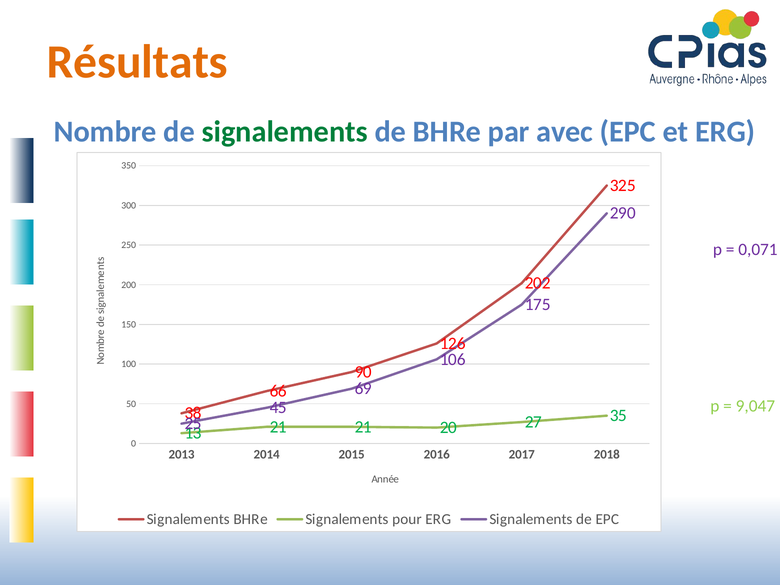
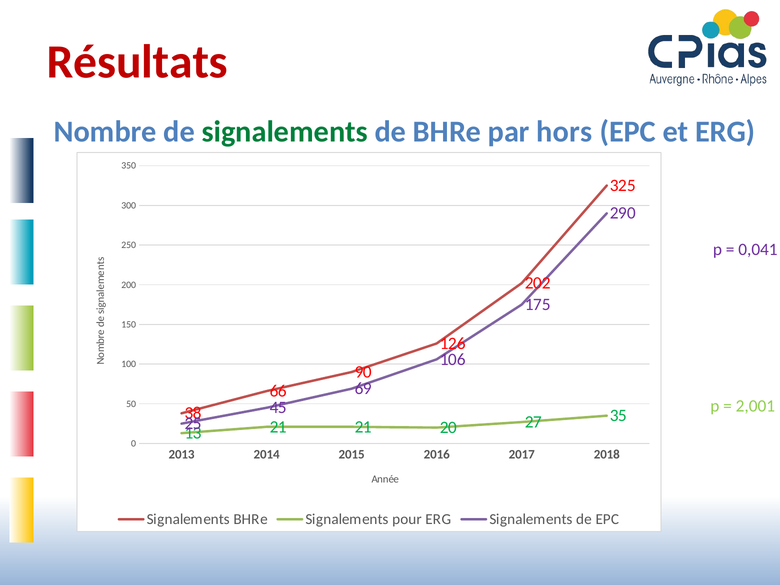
Résultats colour: orange -> red (137, 62)
avec: avec -> hors (565, 132)
0,071: 0,071 -> 0,041 (758, 249)
9,047: 9,047 -> 2,001 (755, 406)
